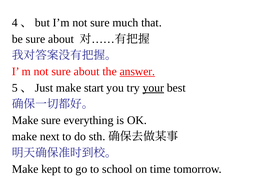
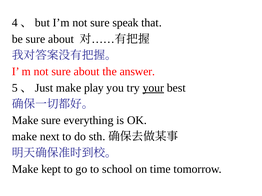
much: much -> speak (126, 23)
answer underline: present -> none (137, 72)
start: start -> play (94, 88)
